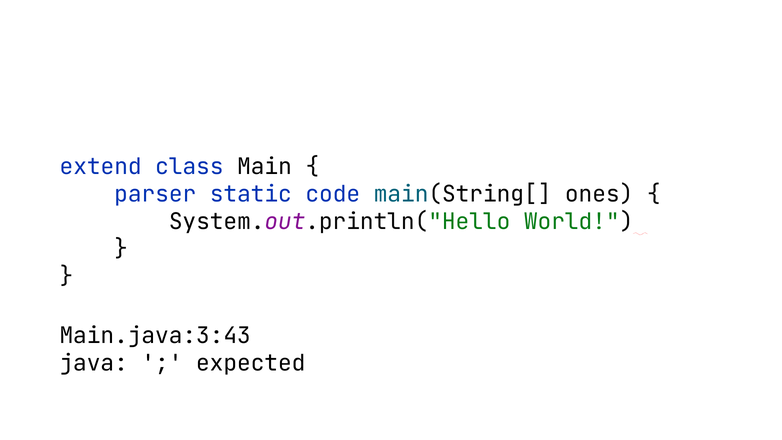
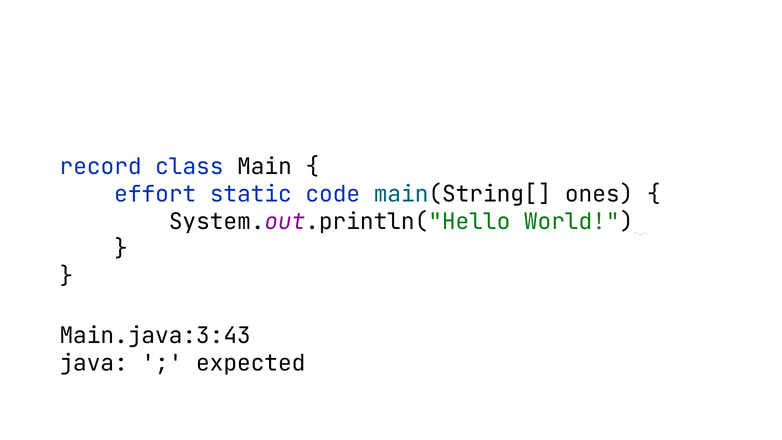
extend: extend -> record (101, 167)
parser: parser -> effort (155, 194)
